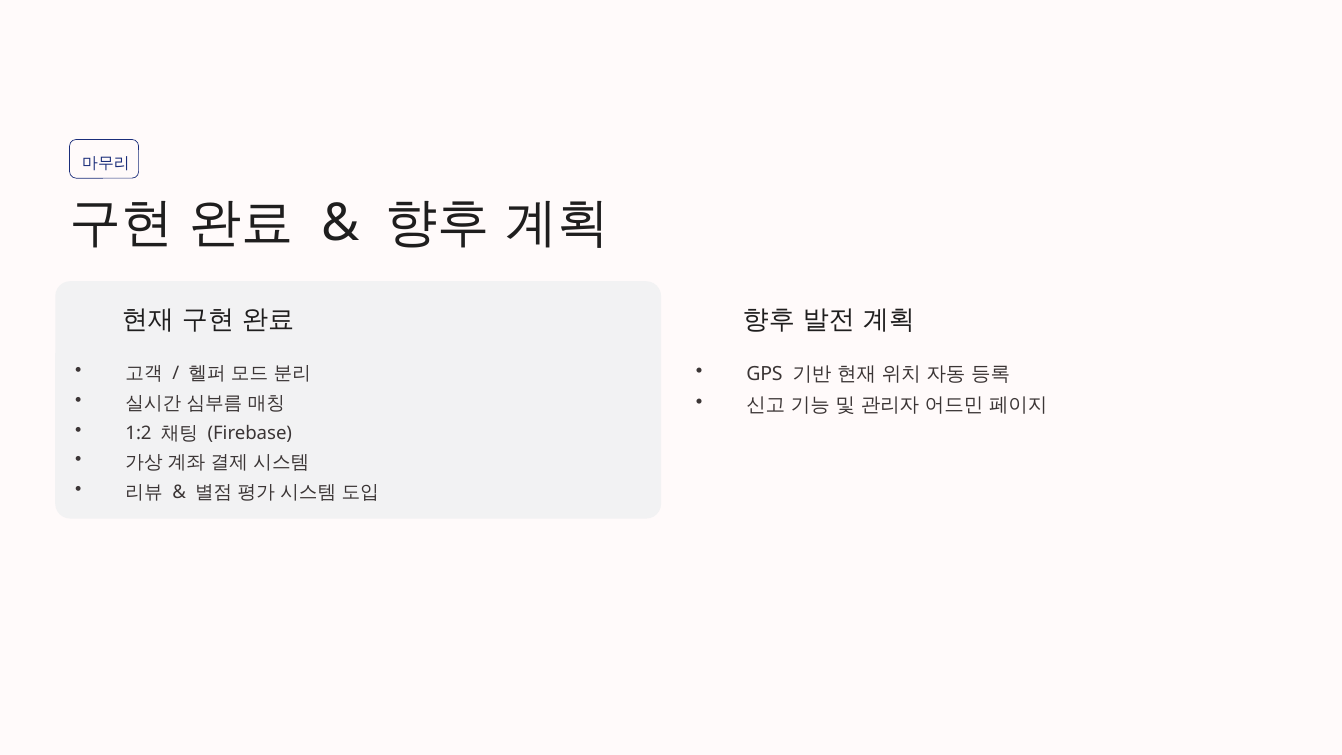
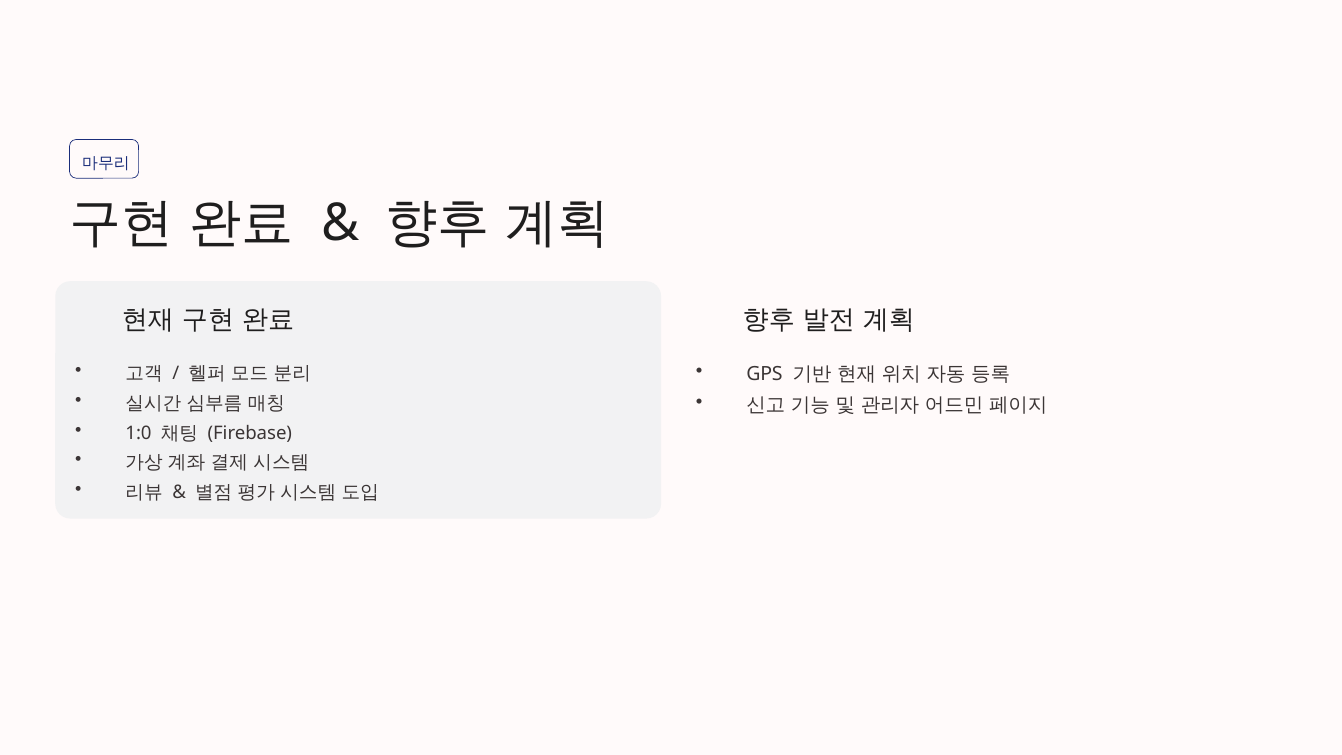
1:2: 1:2 -> 1:0 (139, 433)
